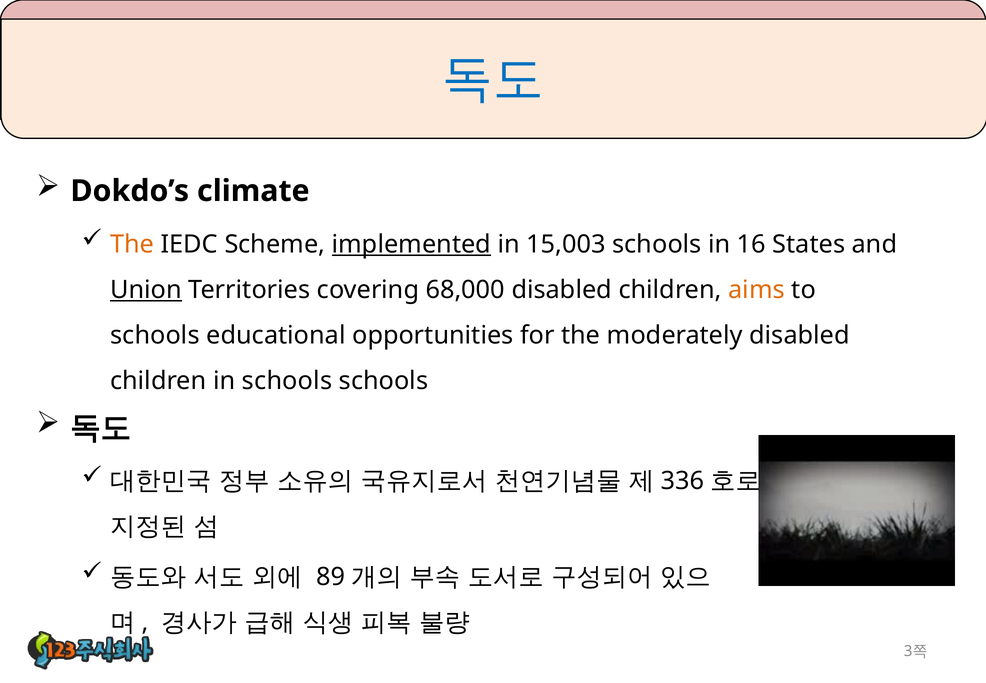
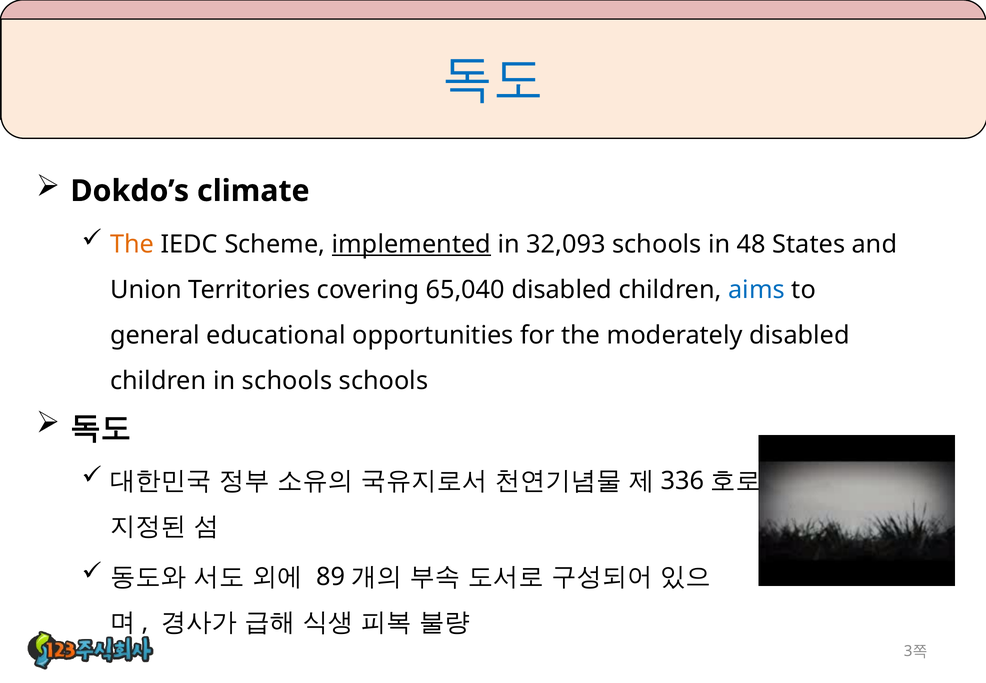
15,003: 15,003 -> 32,093 (566, 244)
16: 16 -> 48 (751, 244)
Union underline: present -> none (146, 290)
68,000: 68,000 -> 65,040 (465, 290)
aims colour: orange -> blue (757, 290)
schools: schools -> general (155, 335)
